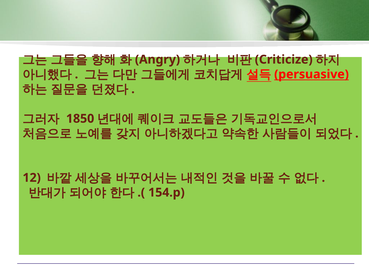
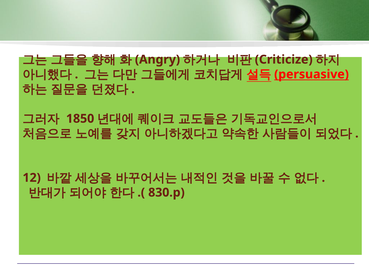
154.p: 154.p -> 830.p (166, 192)
